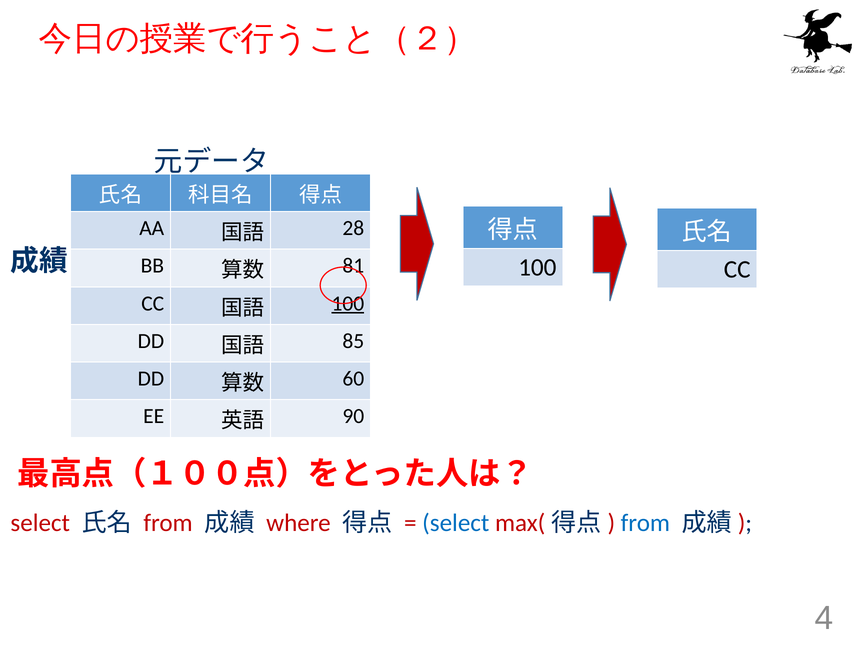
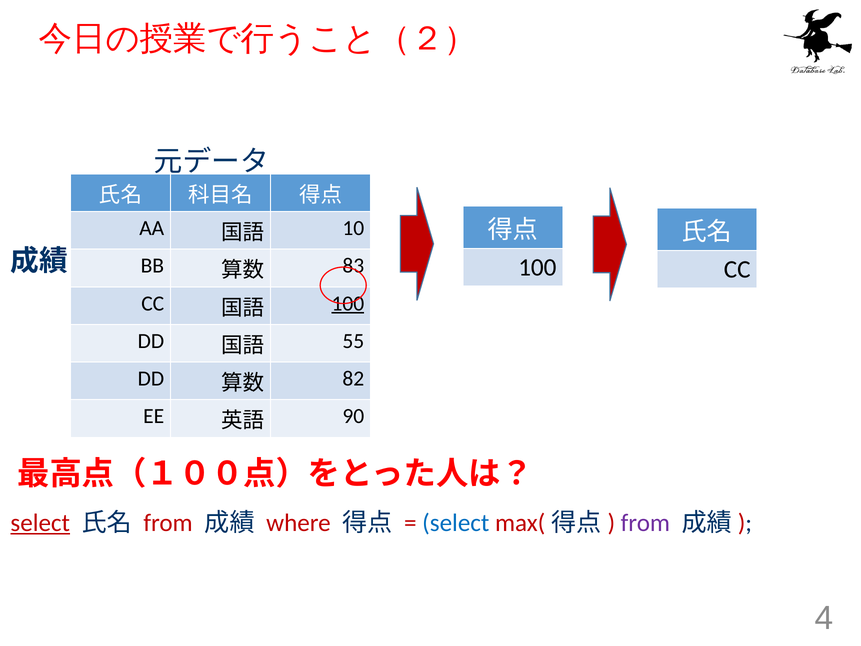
28: 28 -> 10 (353, 228)
81: 81 -> 83 (353, 266)
85: 85 -> 55 (353, 341)
60: 60 -> 82 (353, 379)
select underline: none -> present (40, 523)
from colour: blue -> purple (645, 523)
